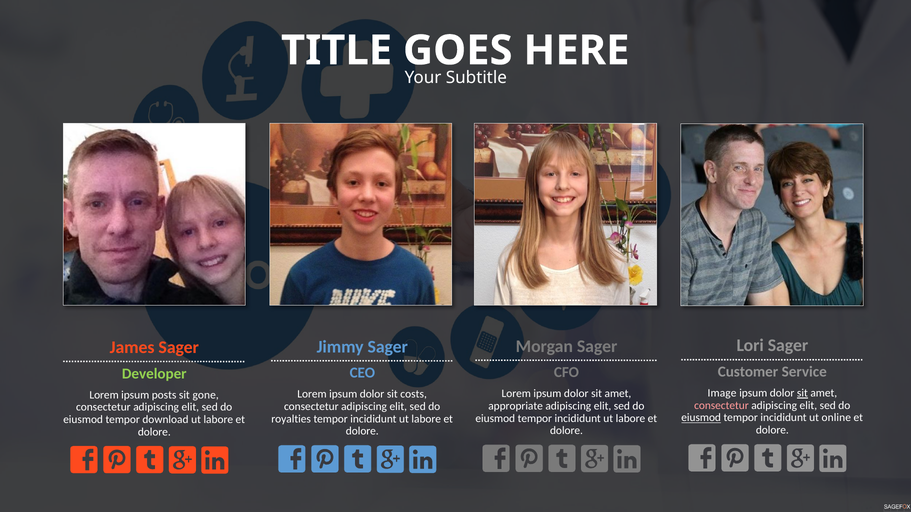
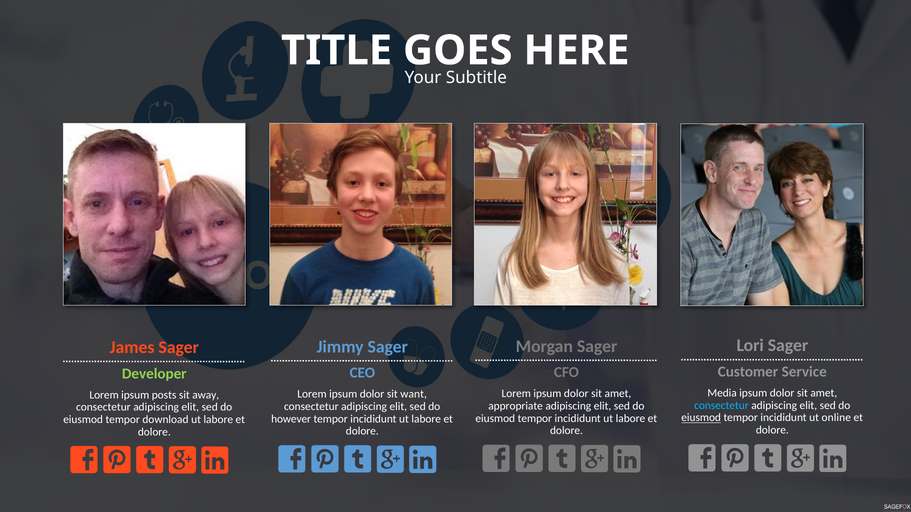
Image: Image -> Media (722, 393)
sit underline: present -> none (802, 393)
costs: costs -> want (414, 395)
gone: gone -> away (206, 395)
consectetur colour: pink -> light blue (721, 406)
royalties: royalties -> however (291, 419)
